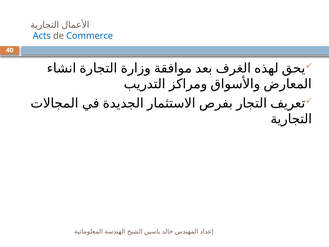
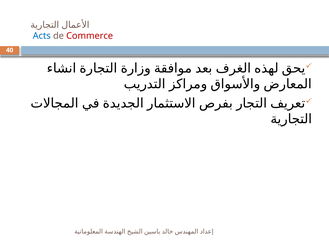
Commerce colour: blue -> red (90, 36)
